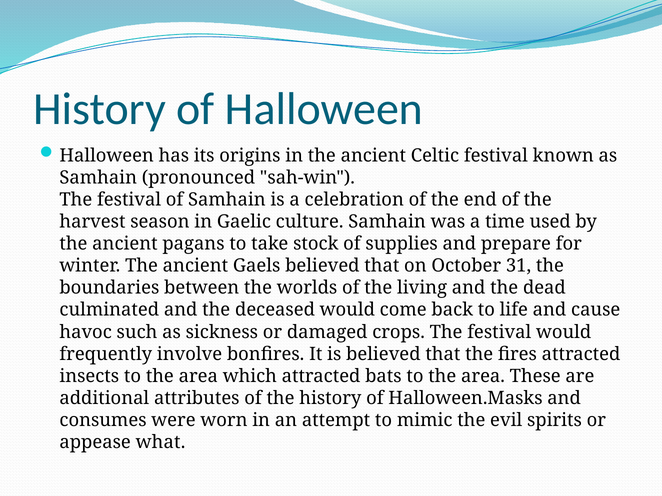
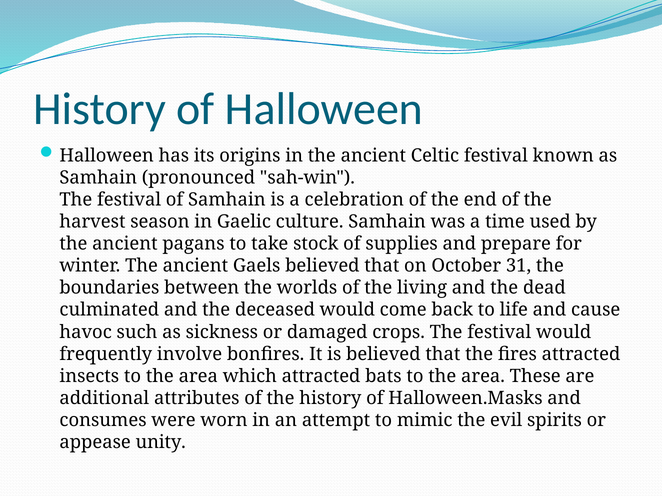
what: what -> unity (161, 443)
